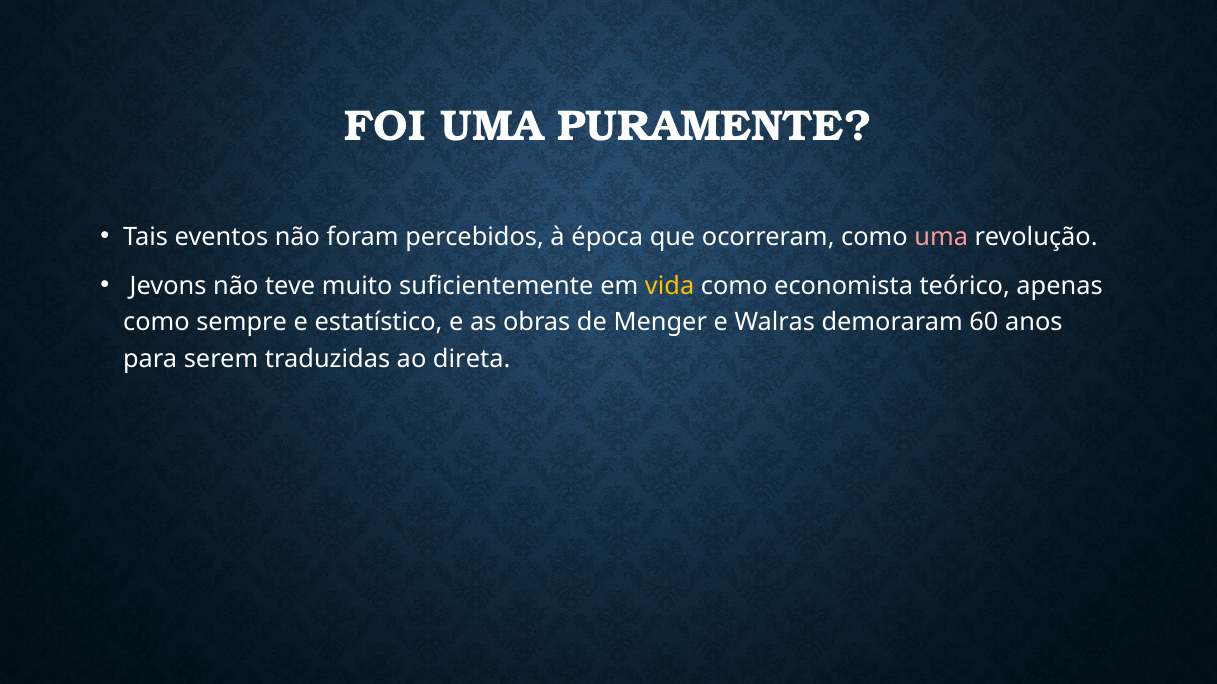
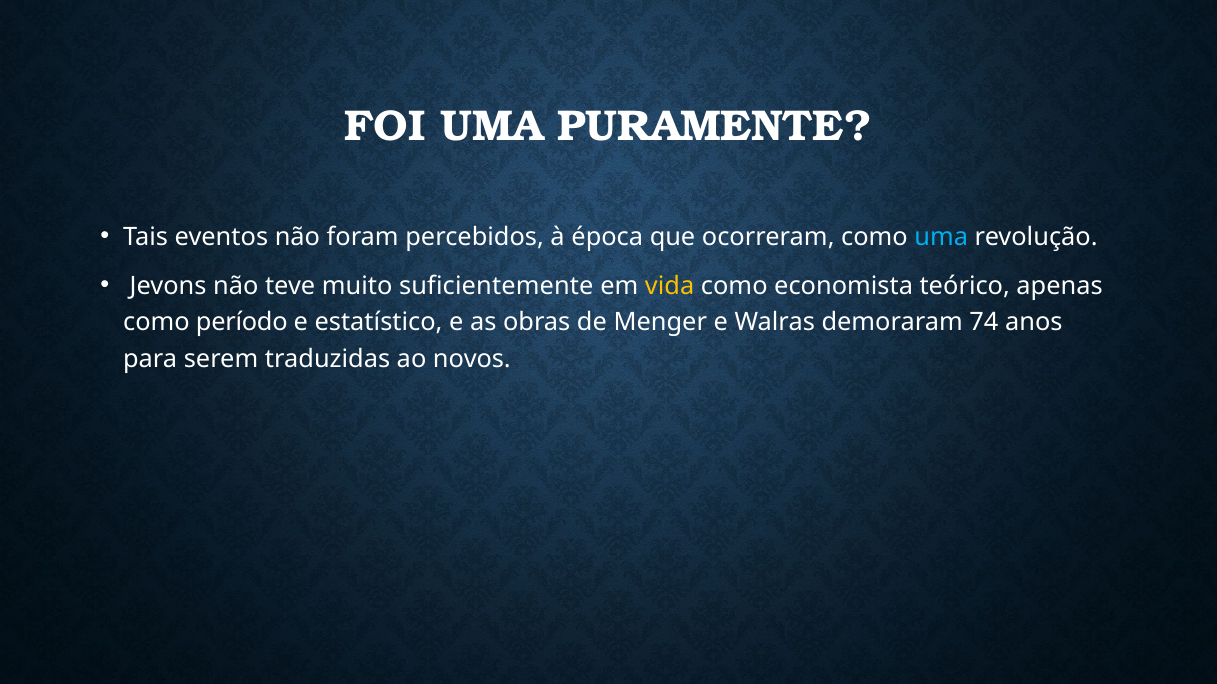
uma colour: pink -> light blue (941, 237)
sempre: sempre -> período (242, 323)
60: 60 -> 74 (984, 323)
direta: direta -> novos (472, 359)
